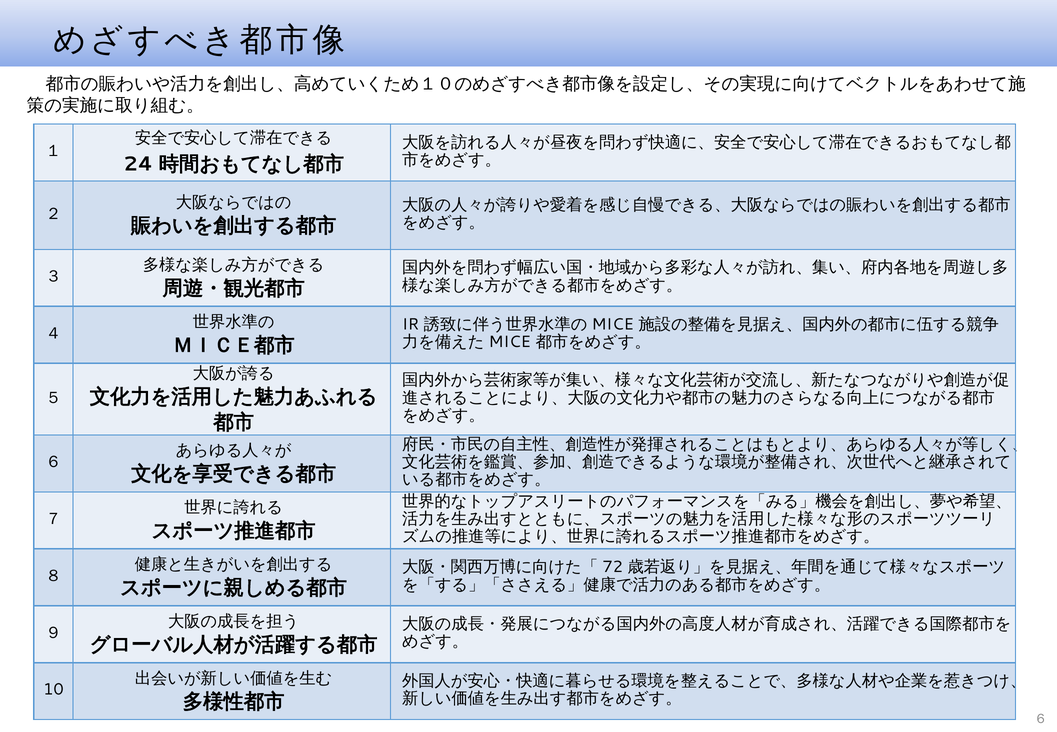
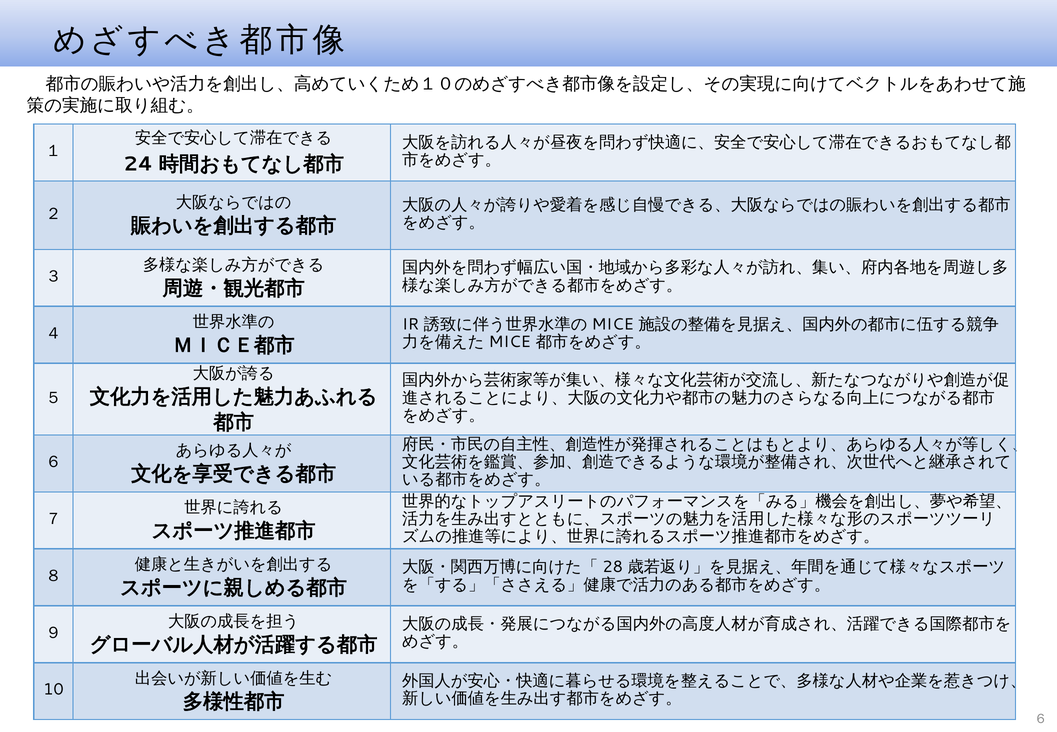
72: 72 -> 28 (613, 566)
